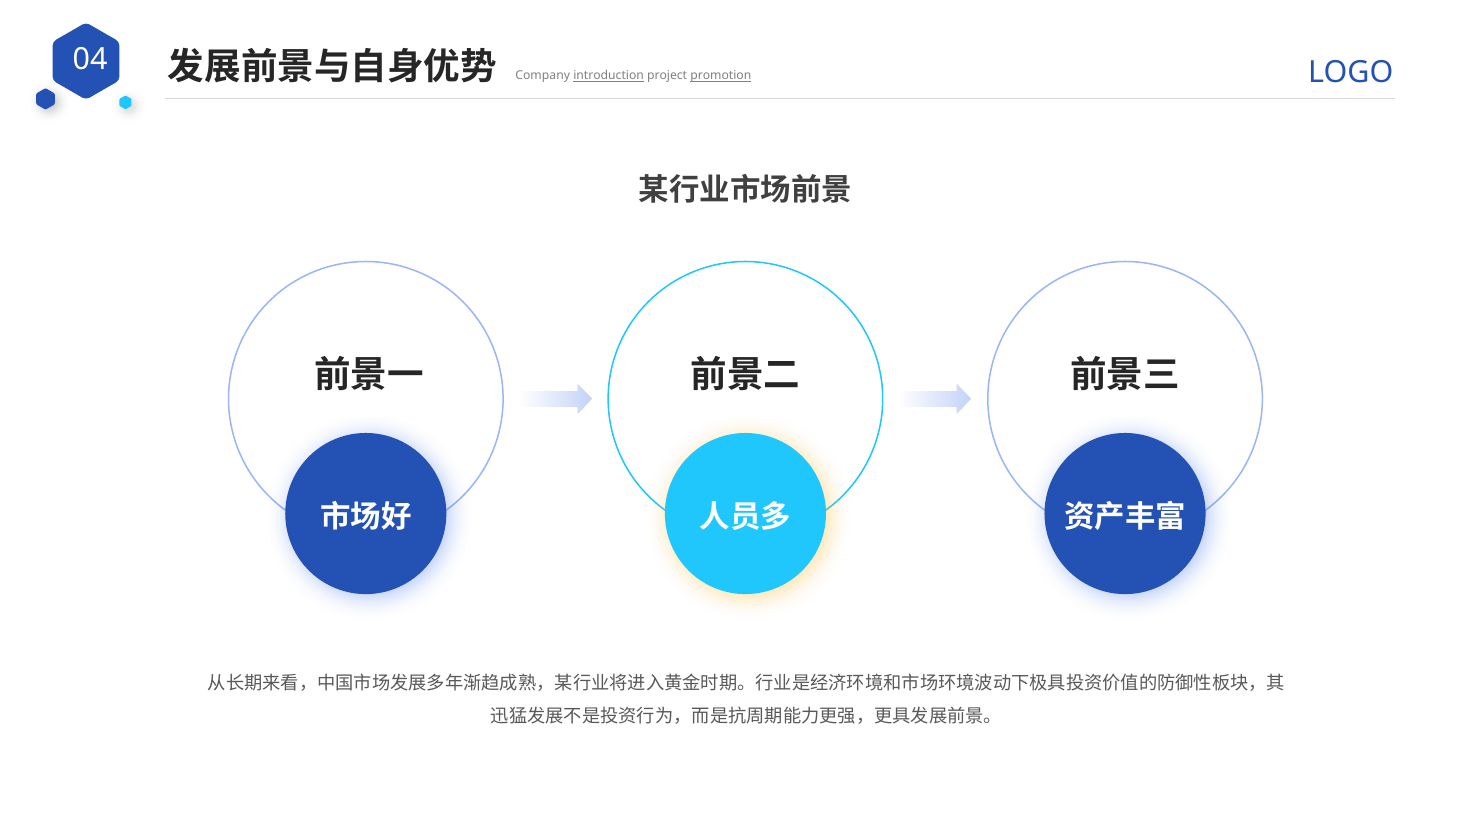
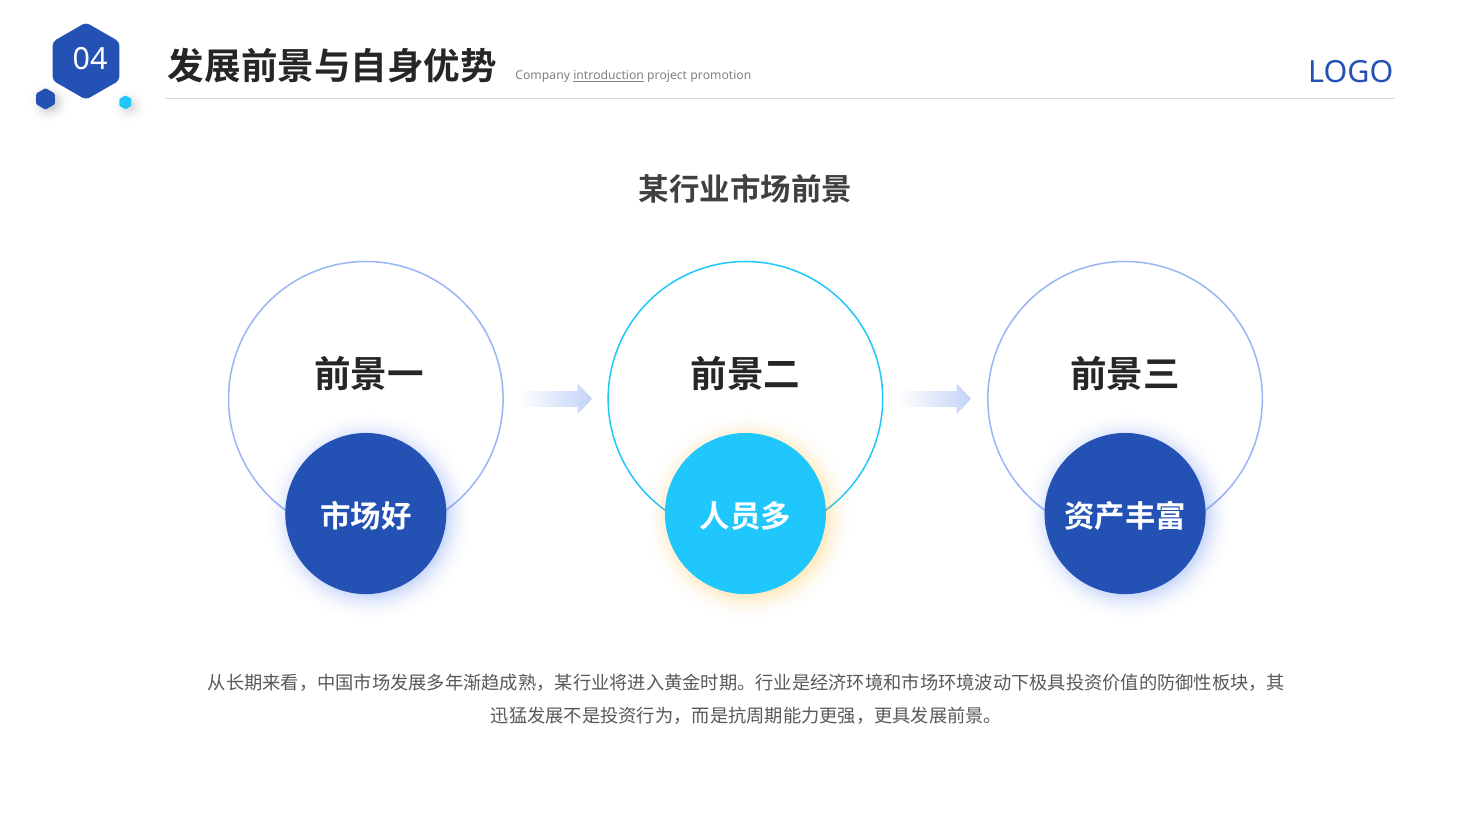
promotion underline: present -> none (721, 76)
